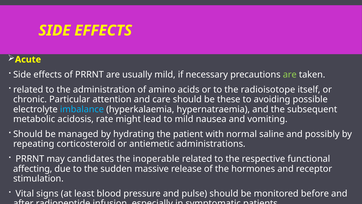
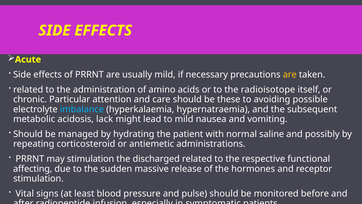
are colour: light green -> yellow (290, 74)
rate: rate -> lack (105, 119)
may candidates: candidates -> stimulation (91, 159)
inoperable: inoperable -> discharged (156, 159)
